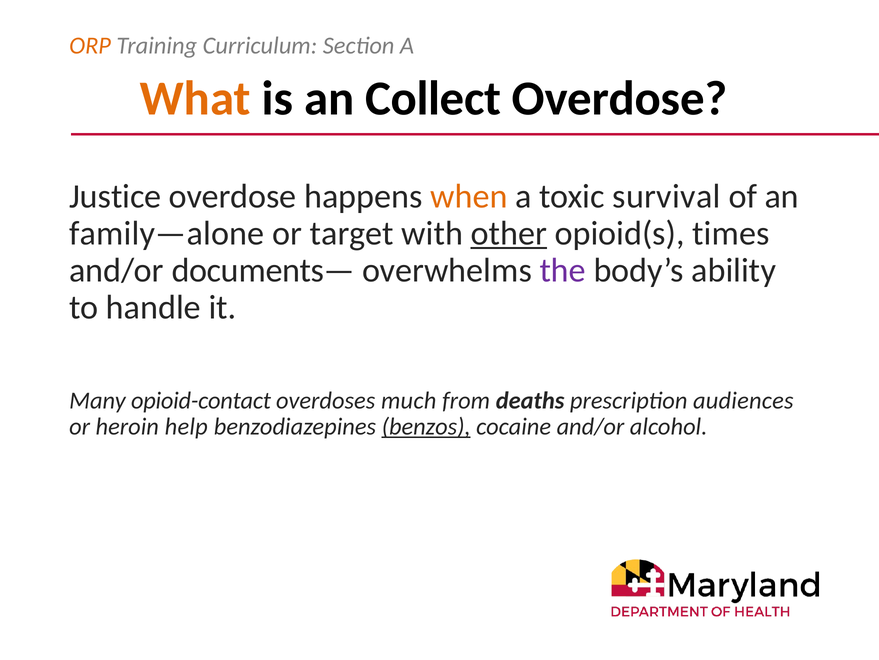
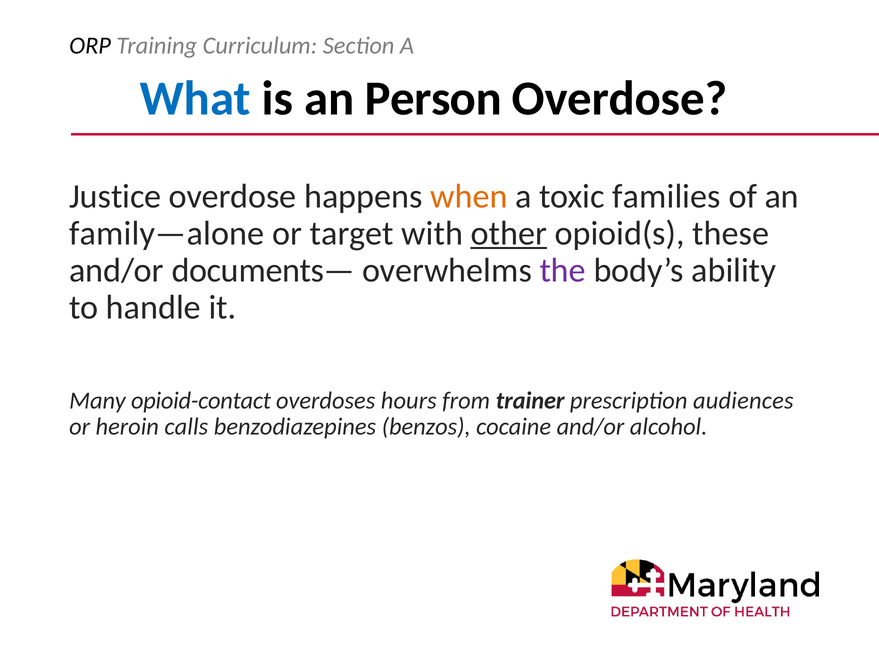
ORP colour: orange -> black (90, 46)
What colour: orange -> blue (195, 98)
Collect: Collect -> Person (433, 98)
survival: survival -> families (667, 196)
times: times -> these (731, 233)
much: much -> hours (409, 400)
deaths: deaths -> trainer (530, 400)
help: help -> calls (186, 426)
benzos underline: present -> none (426, 426)
